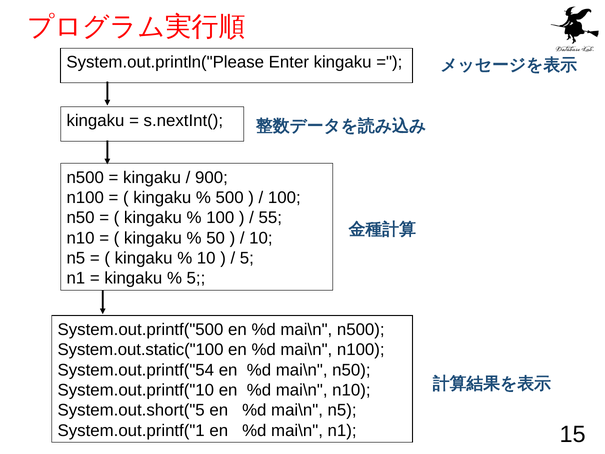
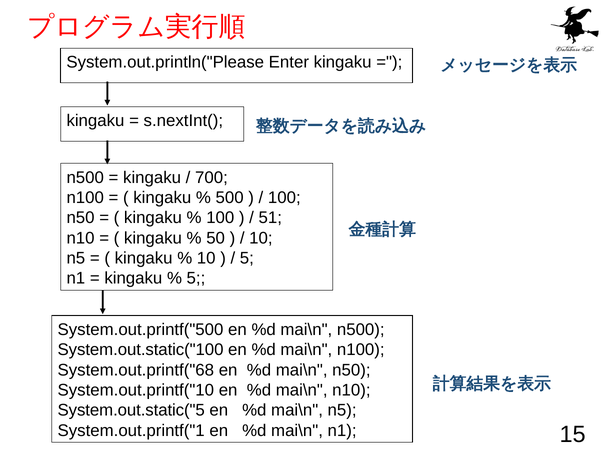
900: 900 -> 700 (211, 177)
55: 55 -> 51 (270, 218)
System.out.printf("54: System.out.printf("54 -> System.out.printf("68 (136, 370)
System.out.short("5: System.out.short("5 -> System.out.static("5 (131, 410)
